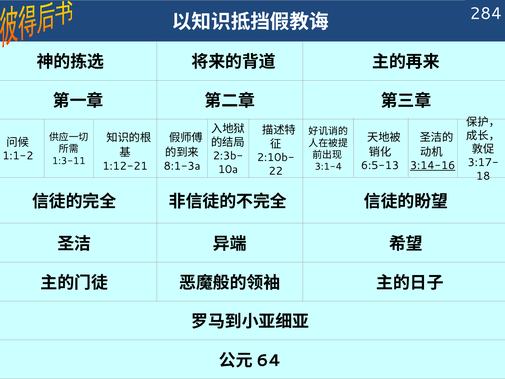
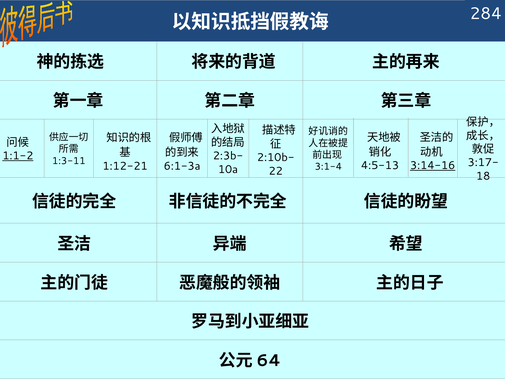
1:1-2 underline: none -> present (18, 156)
6:5-13: 6:5-13 -> 4:5-13 (380, 165)
8:1-3a: 8:1-3a -> 6:1-3a (182, 166)
